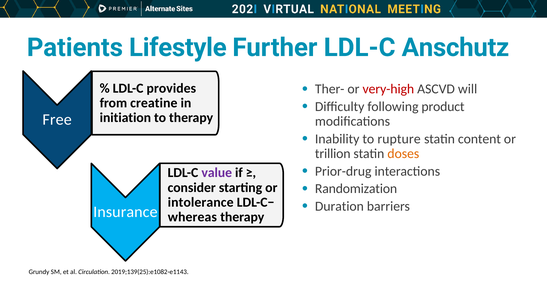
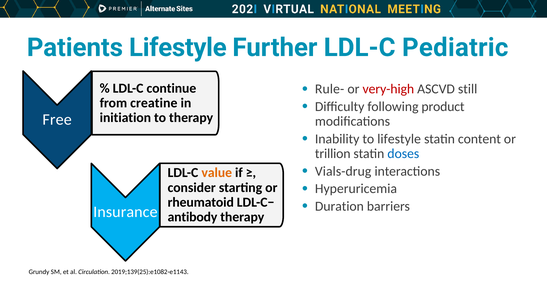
Anschutz: Anschutz -> Pediatric (455, 47)
Ther-: Ther- -> Rule- (330, 89)
will: will -> still (468, 89)
provides: provides -> continue (171, 88)
to rupture: rupture -> lifestyle (399, 139)
doses colour: orange -> blue (403, 154)
Prior-drug: Prior-drug -> Vials-drug (343, 171)
value colour: purple -> orange (217, 173)
Randomization: Randomization -> Hyperuricemia (356, 189)
intolerance: intolerance -> rheumatoid (201, 202)
whereas: whereas -> antibody (192, 217)
